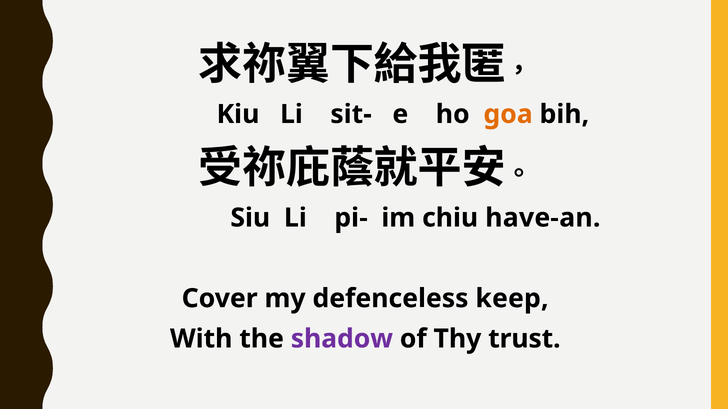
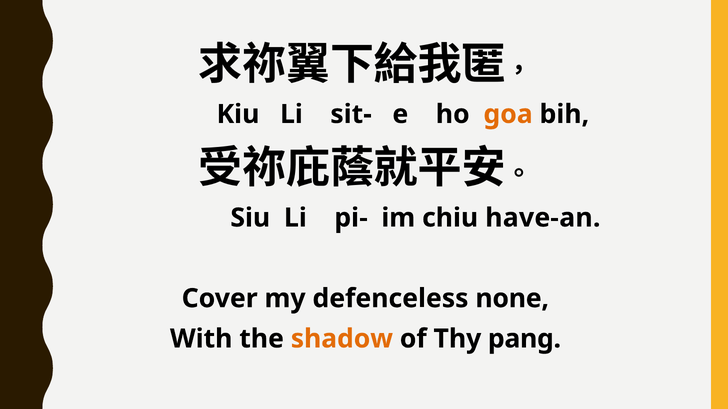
keep: keep -> none (512, 299)
shadow colour: purple -> orange (342, 339)
trust: trust -> pang (524, 339)
